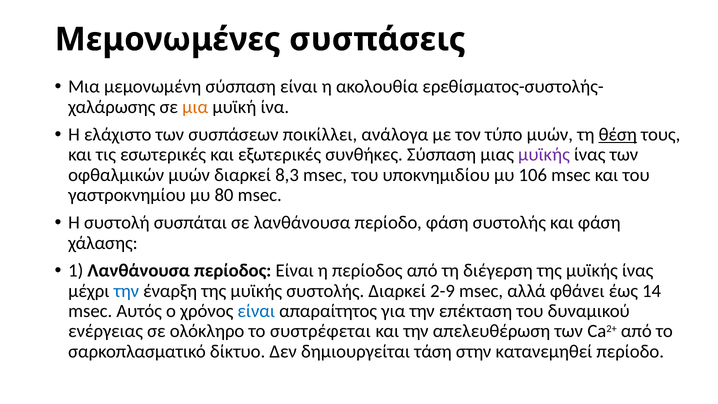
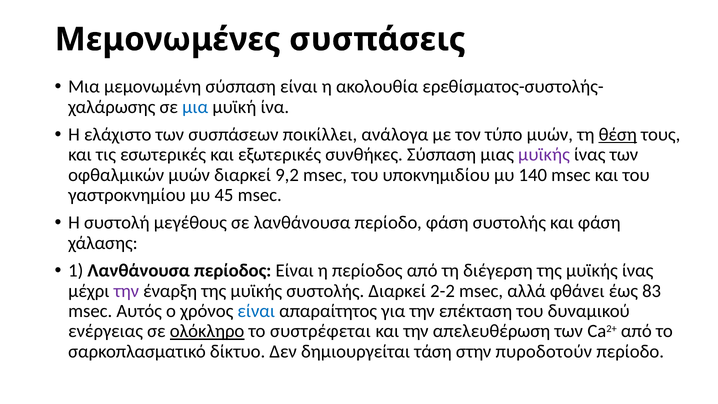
μια colour: orange -> blue (195, 107)
8,3: 8,3 -> 9,2 (287, 175)
106: 106 -> 140 (533, 175)
80: 80 -> 45 (224, 195)
συσπάται: συσπάται -> μεγέθους (190, 223)
την colour: blue -> purple (126, 291)
2-9: 2-9 -> 2-2 (443, 291)
14: 14 -> 83 (652, 291)
ολόκληρο underline: none -> present (207, 331)
κατανεμηθεί: κατανεμηθεί -> πυροδοτούν (544, 351)
